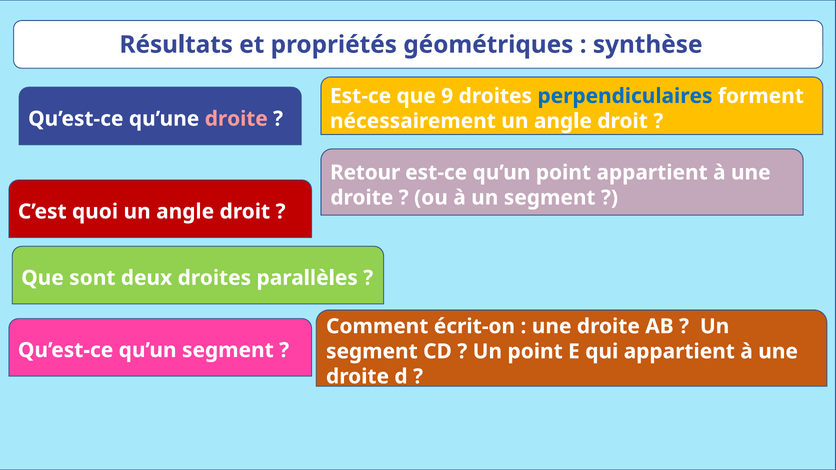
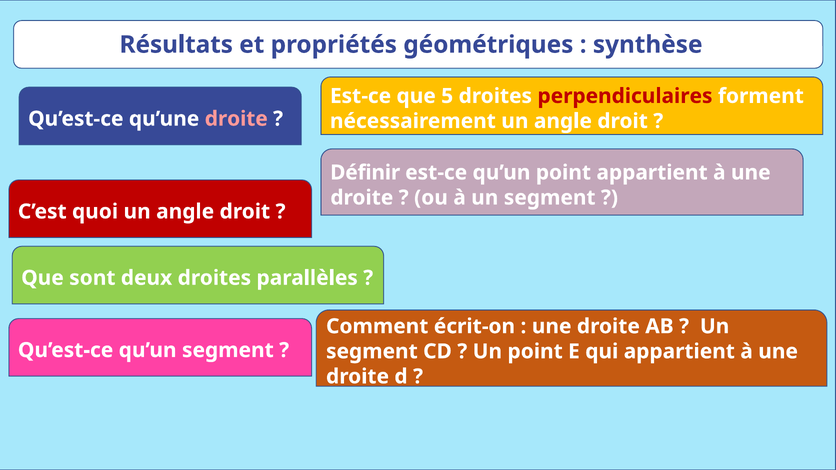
9: 9 -> 5 (447, 96)
perpendiculaires colour: blue -> red (625, 96)
Retour: Retour -> Définir (365, 173)
